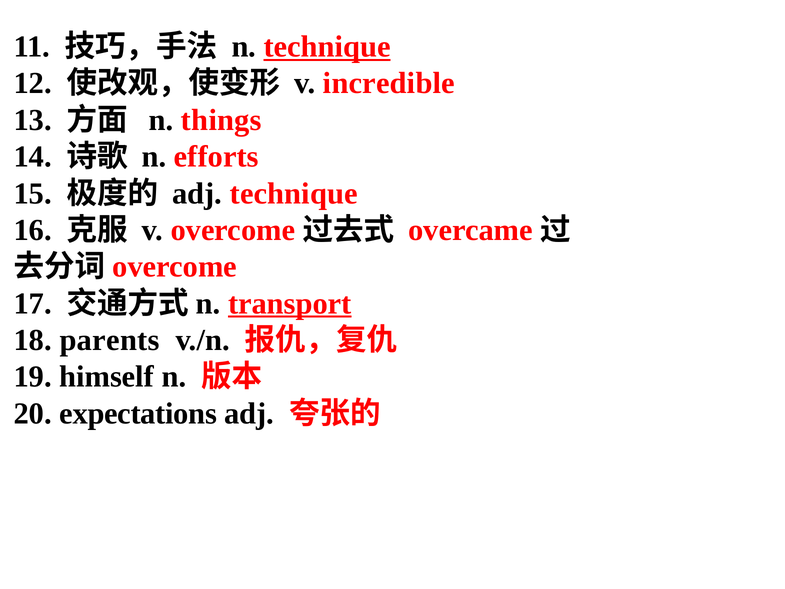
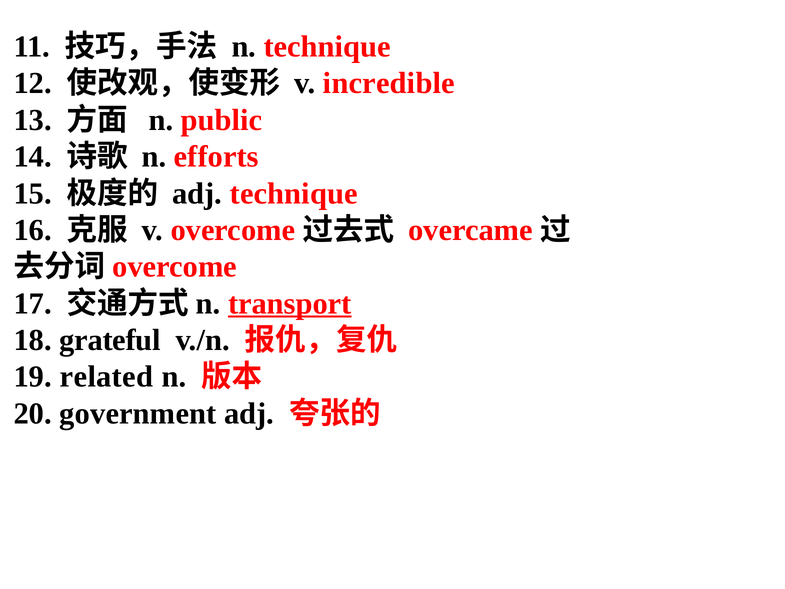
technique underline: present -> none (327, 47)
things: things -> public (221, 120)
parents: parents -> grateful (110, 340)
himself: himself -> related (107, 377)
expectations: expectations -> government (138, 413)
